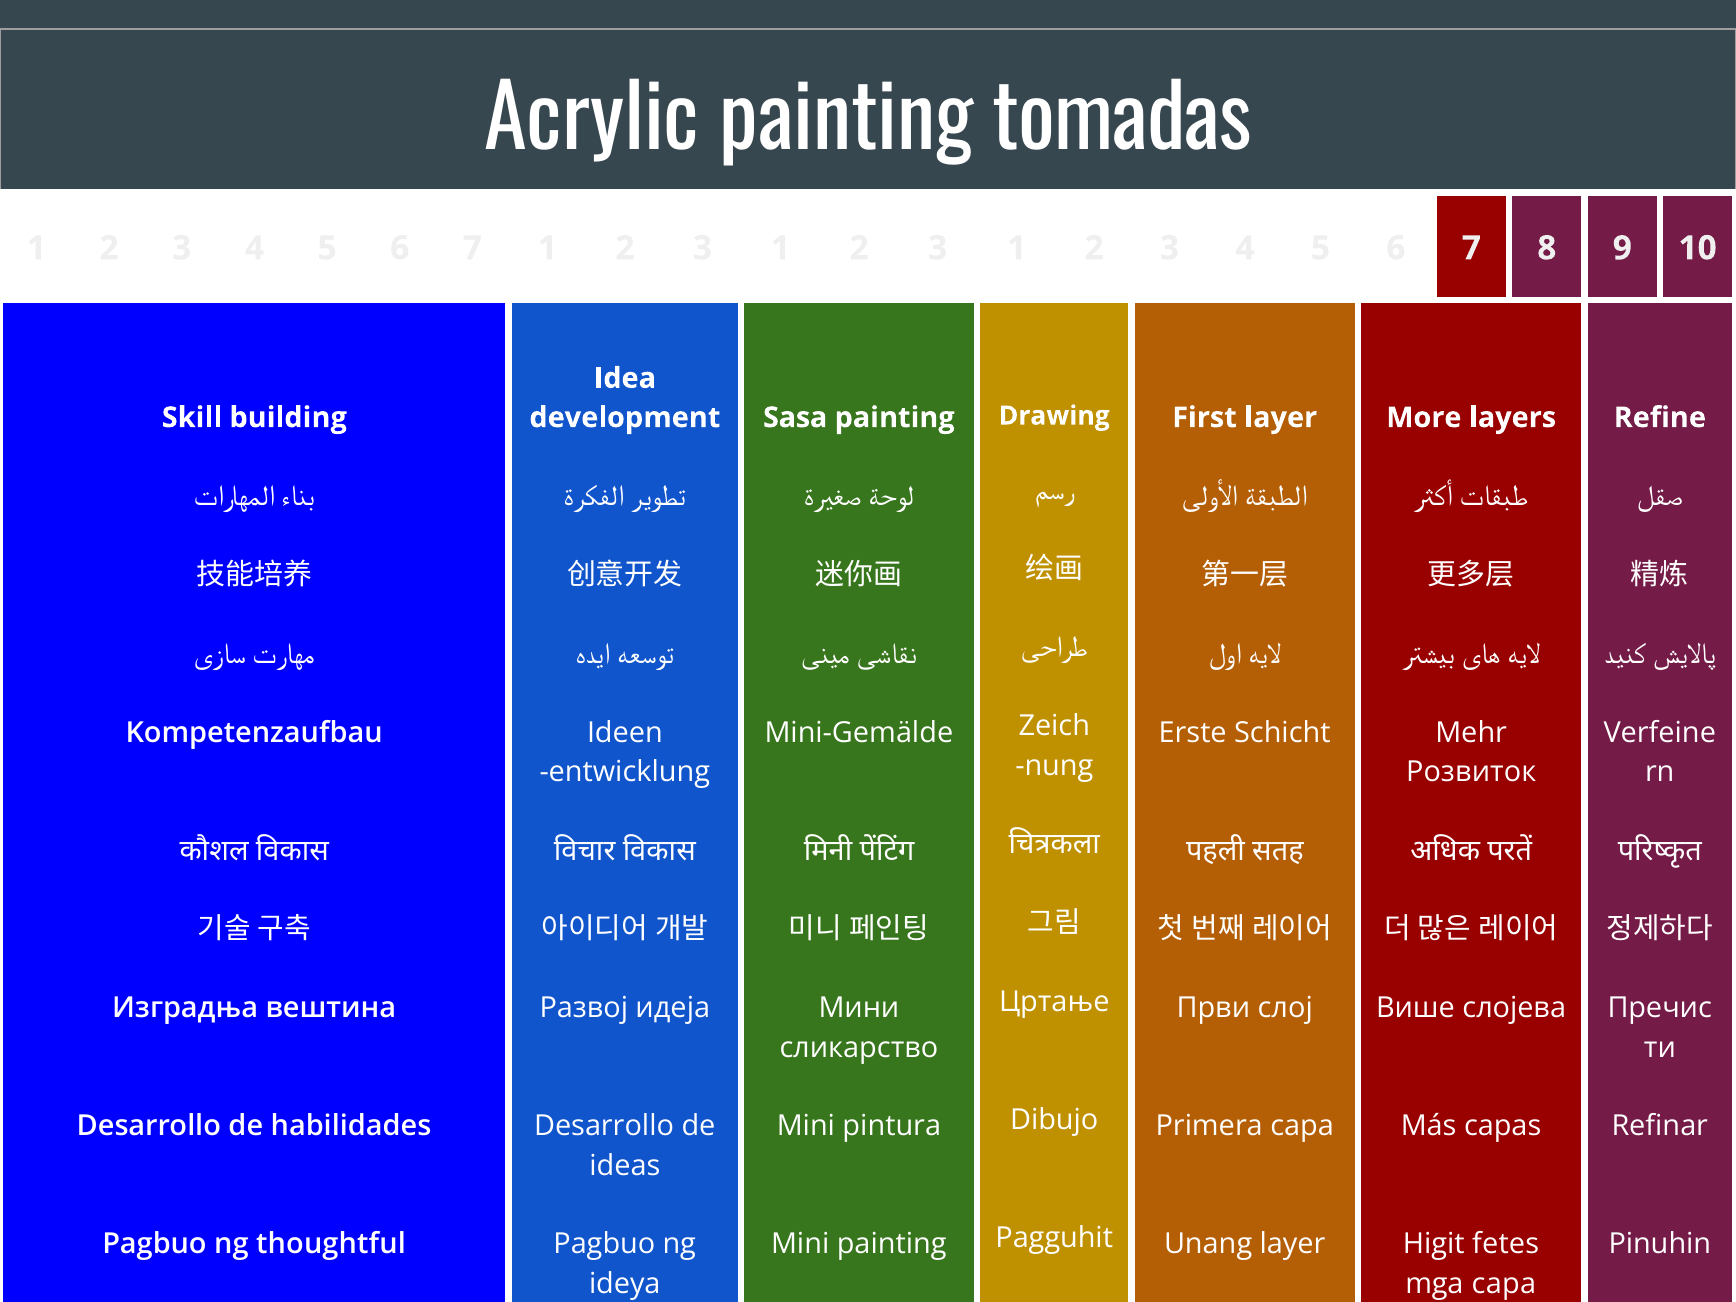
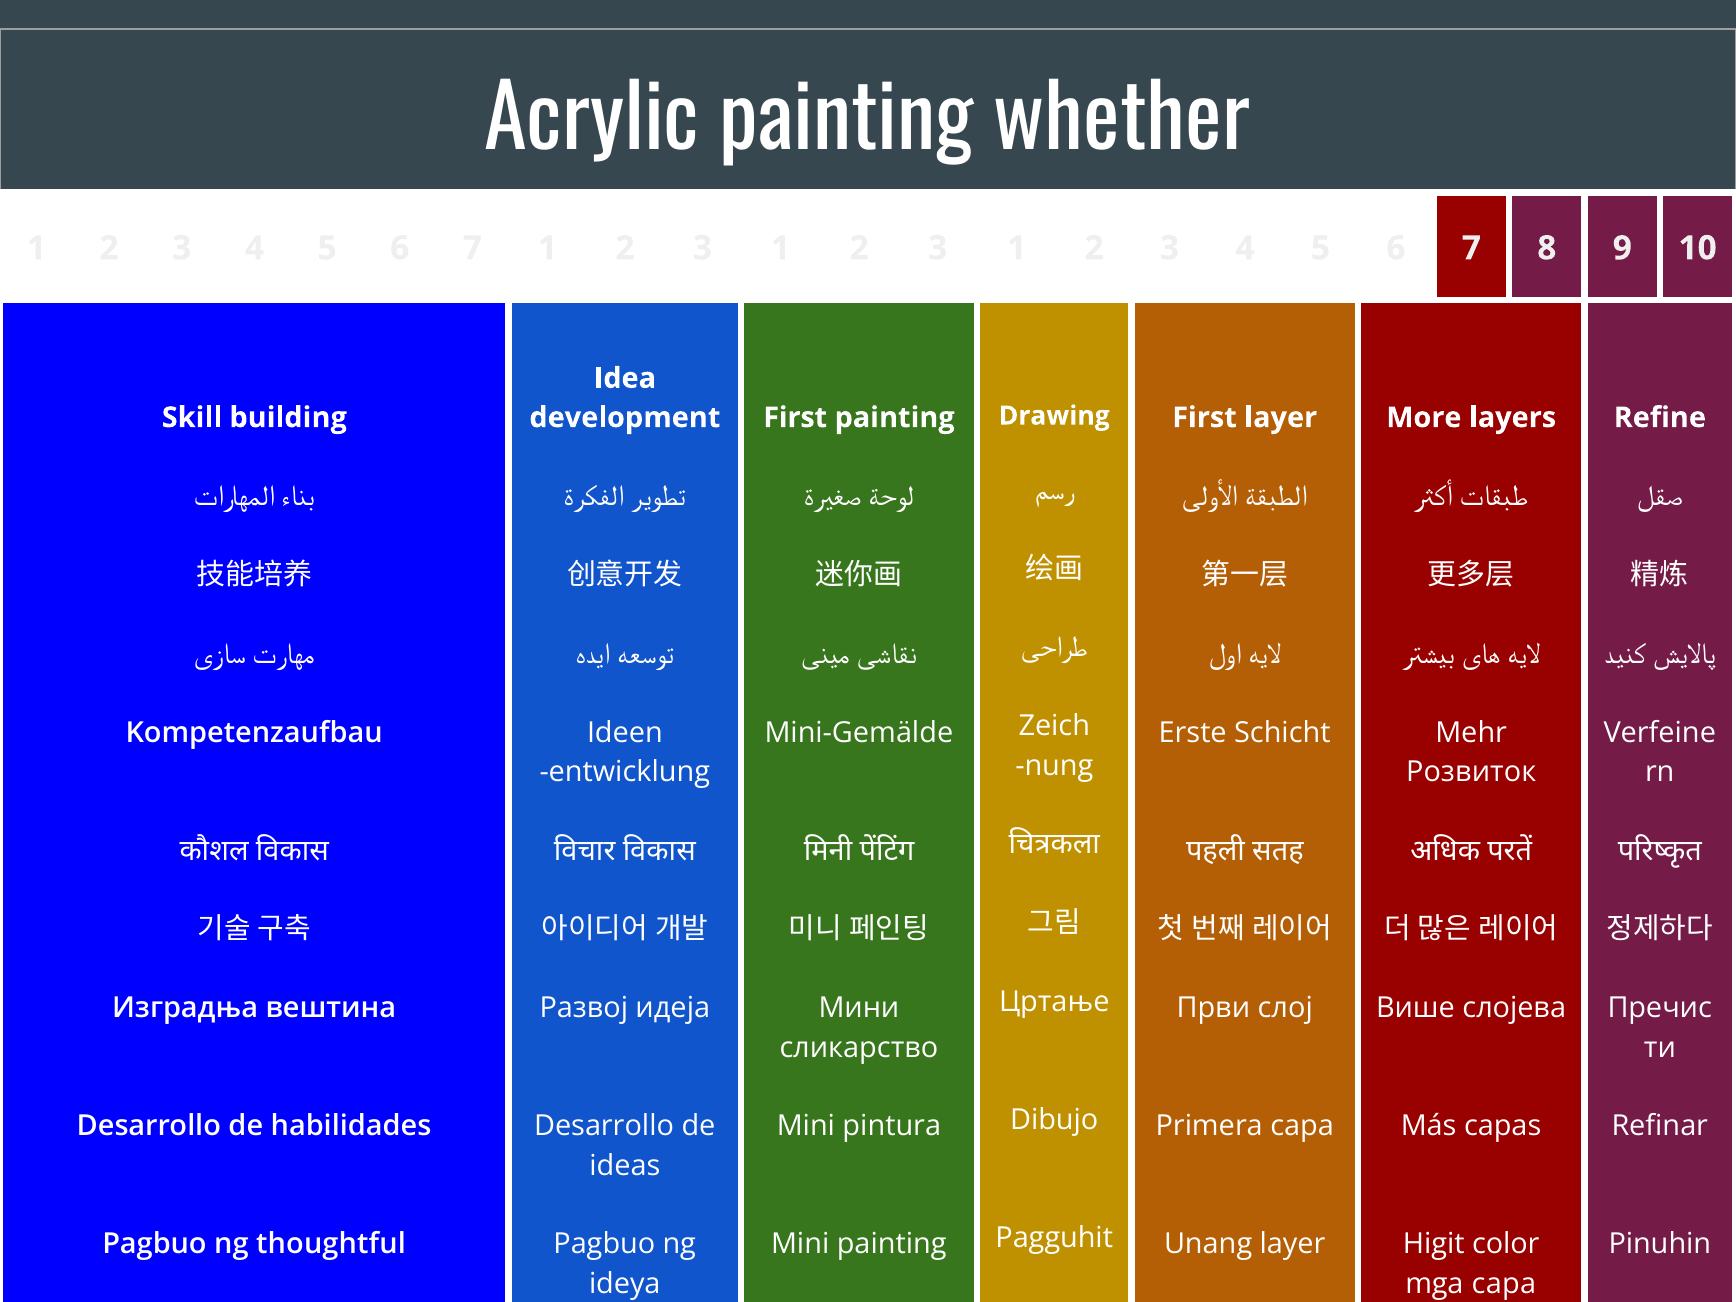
tomadas: tomadas -> whether (1122, 121)
Sasa: Sasa -> First (795, 418)
fetes: fetes -> color (1506, 1244)
